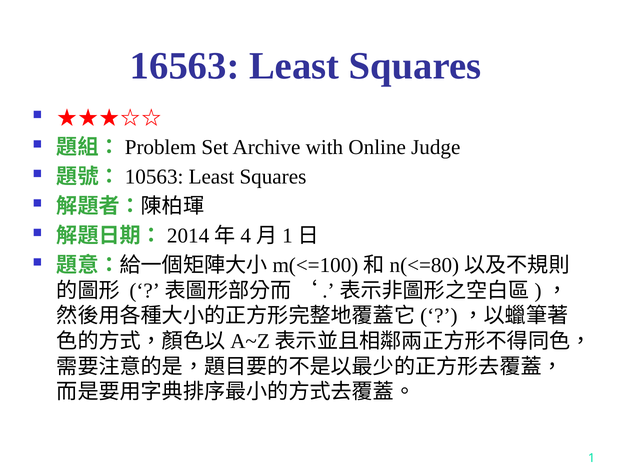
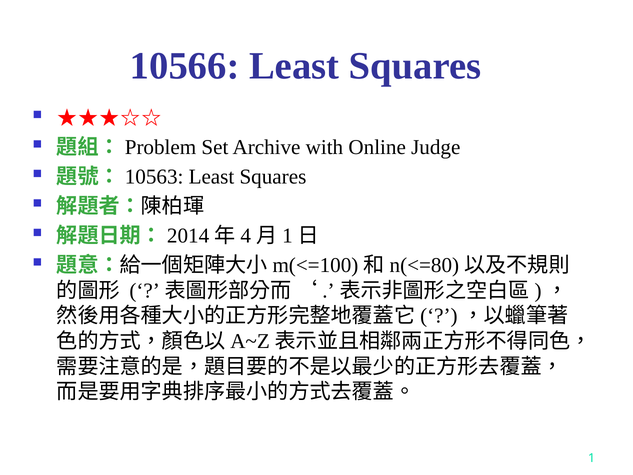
16563: 16563 -> 10566 (185, 66)
